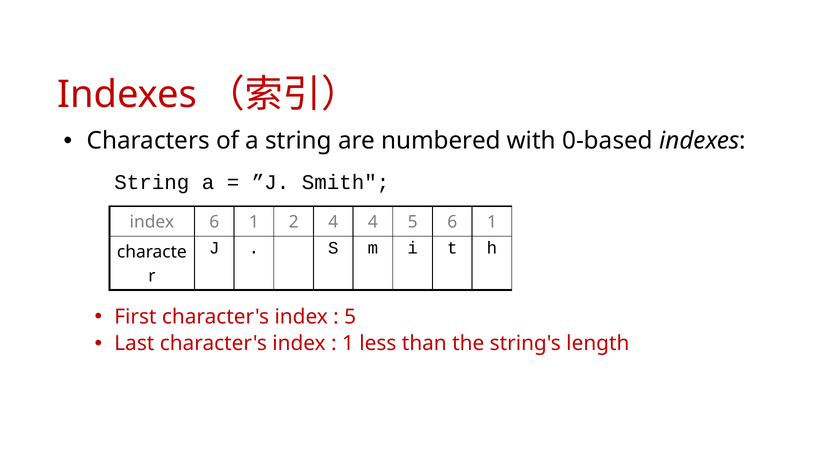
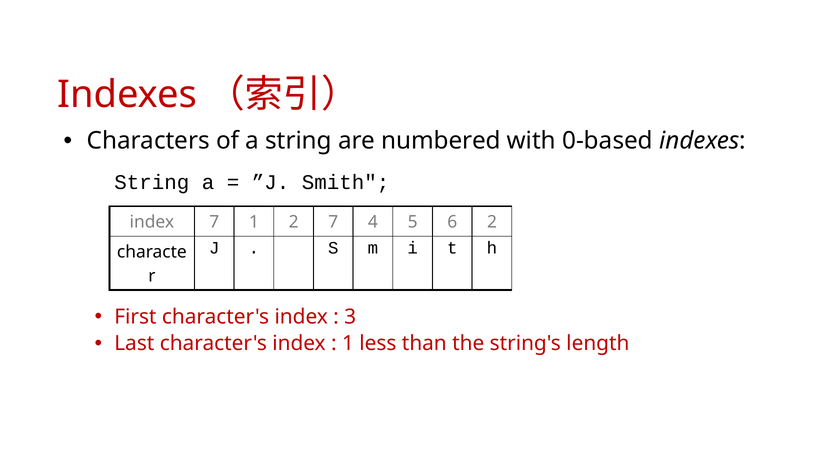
index 6: 6 -> 7 (214, 222)
2 4: 4 -> 7 (333, 222)
5 6 1: 1 -> 2 (492, 222)
5: 5 -> 3 (350, 316)
